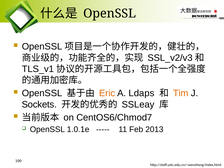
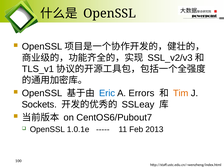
Eric colour: orange -> blue (107, 93)
Ldaps: Ldaps -> Errors (141, 93)
CentOS6/Chmod7: CentOS6/Chmod7 -> CentOS6/Pubout7 (114, 118)
